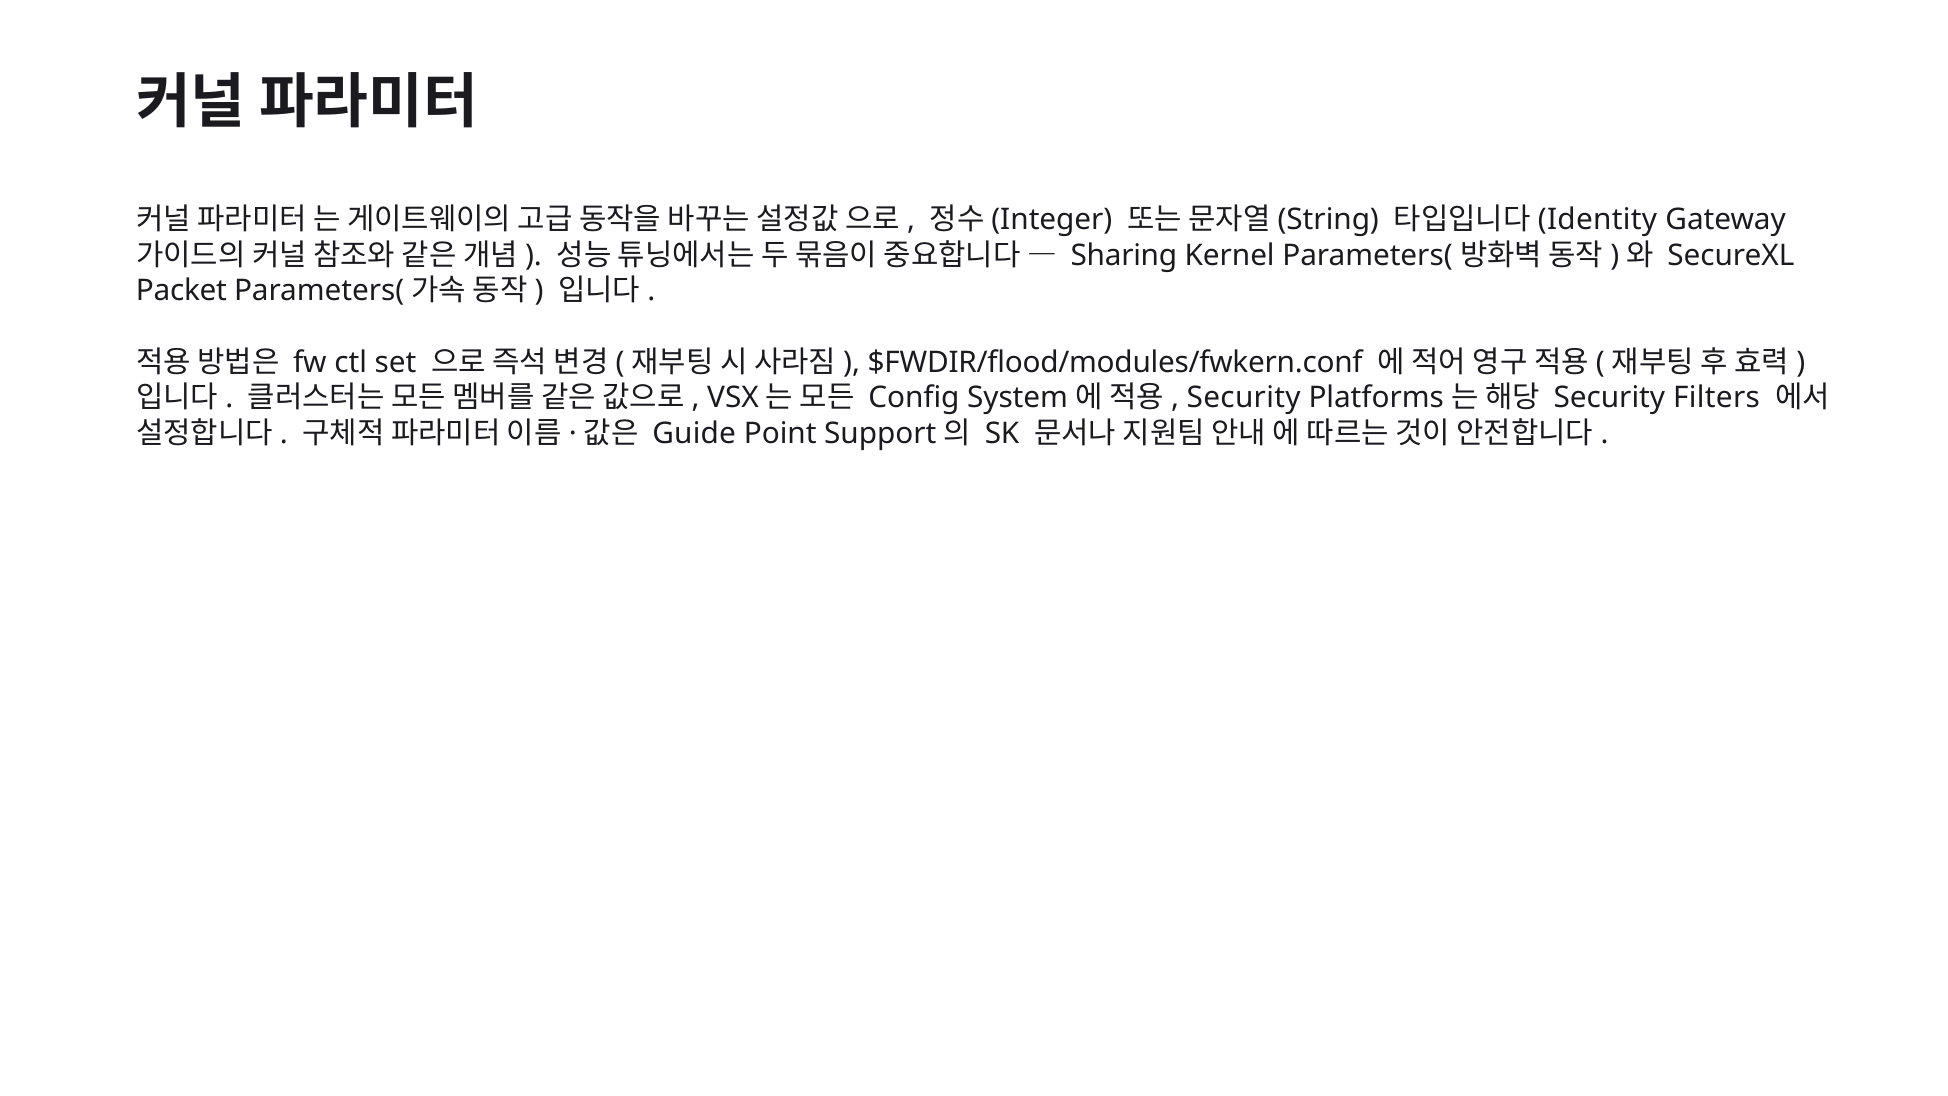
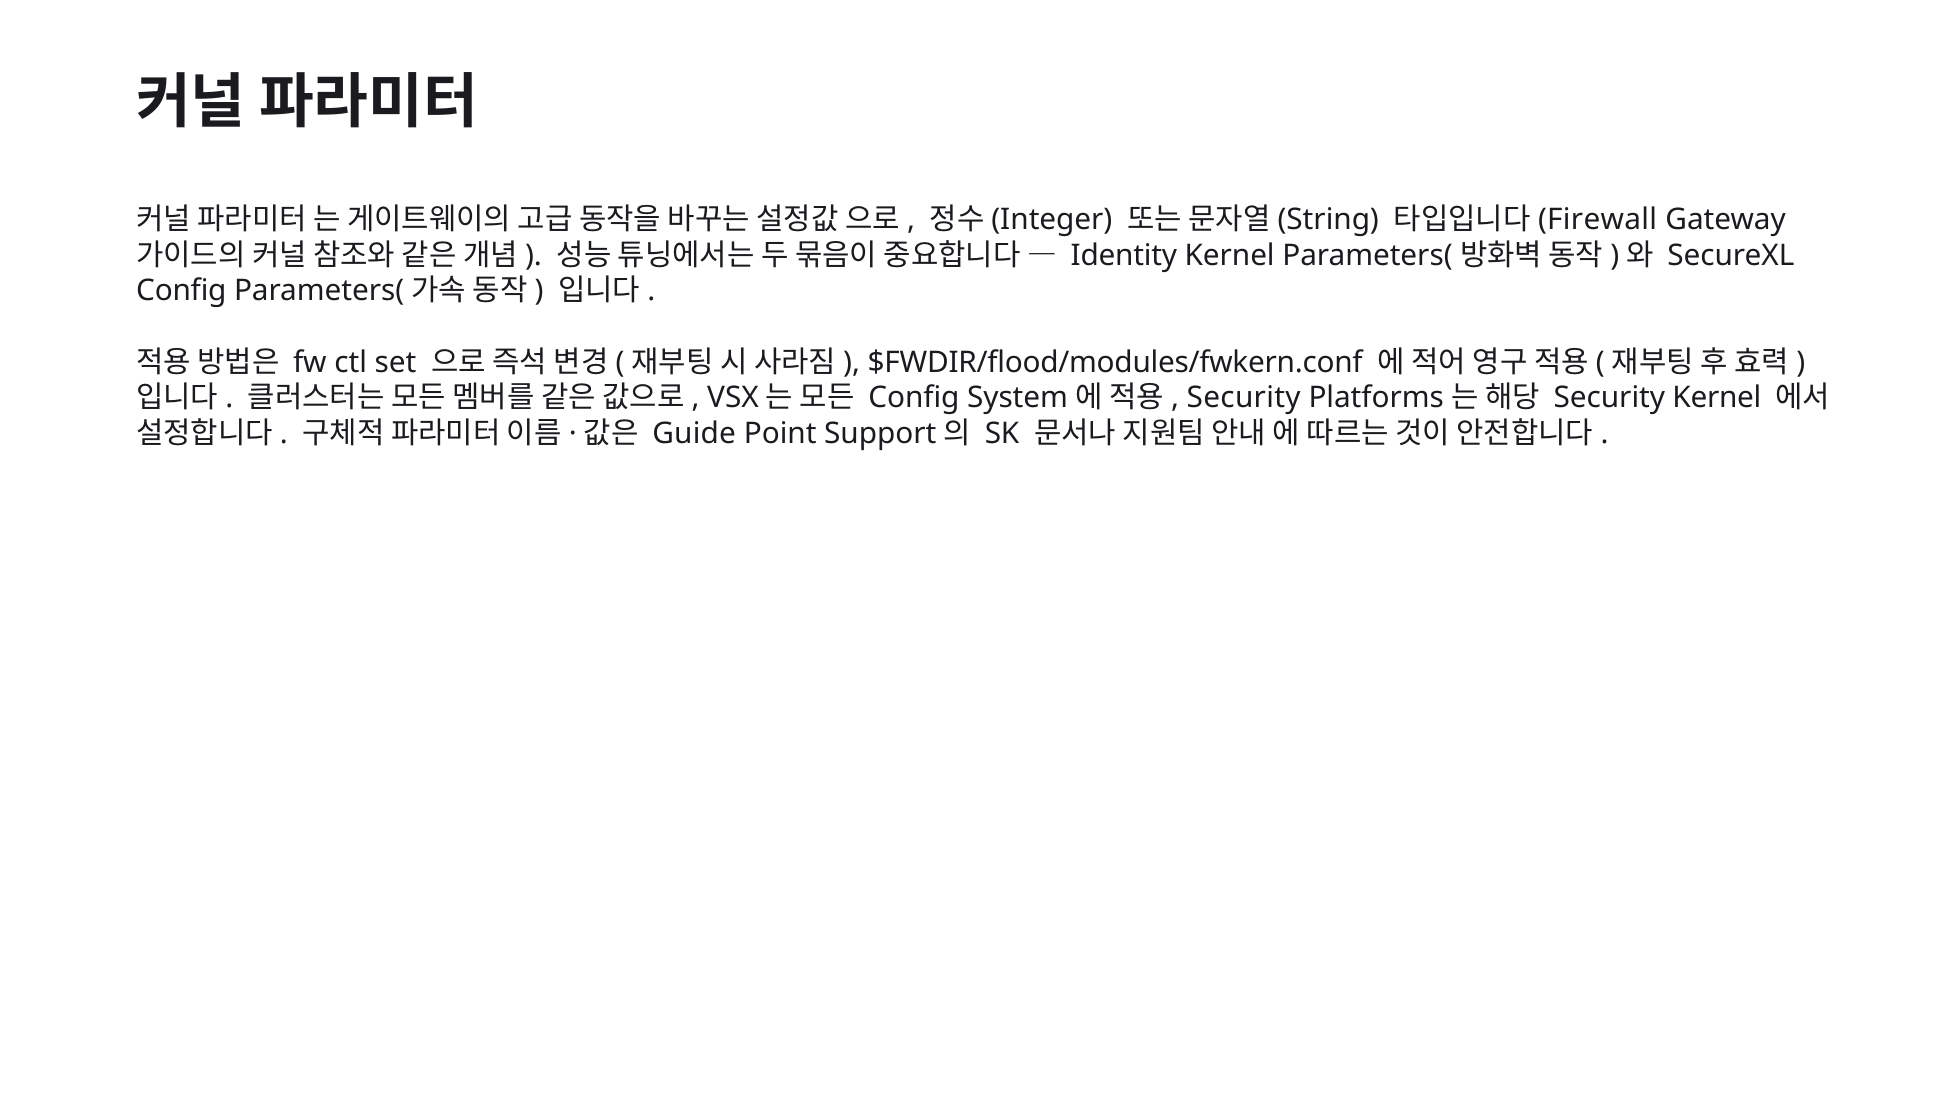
Identity: Identity -> Firewall (1597, 220)
Sharing: Sharing -> Identity (1124, 255)
Packet: Packet -> Config (181, 291)
Security Filters: Filters -> Kernel (1717, 398)
